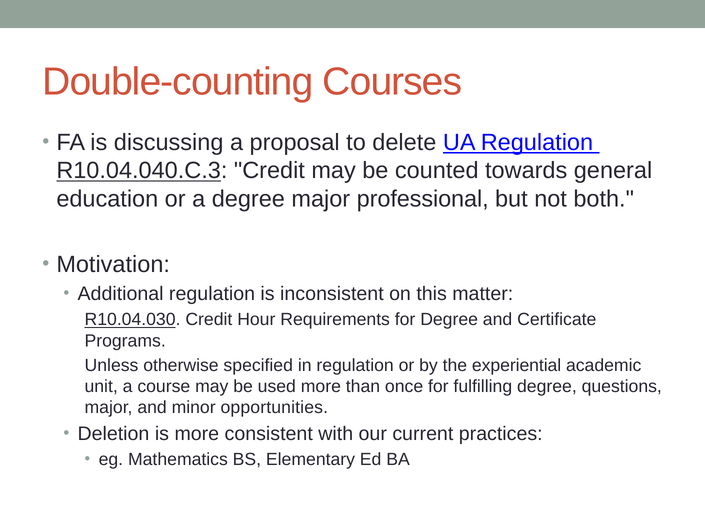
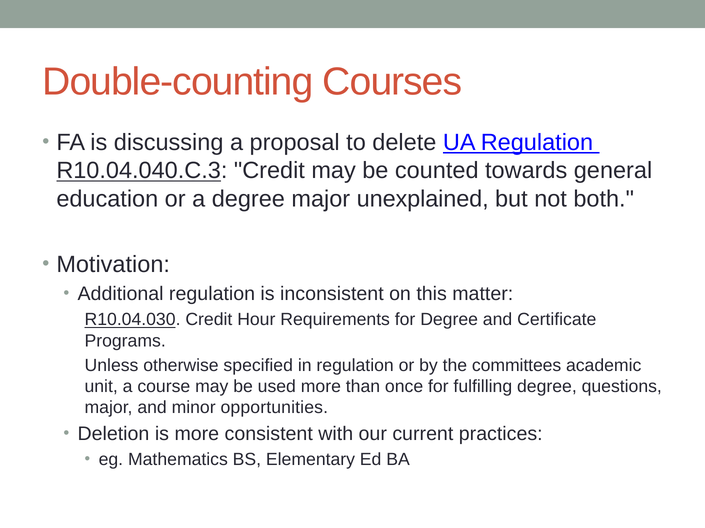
professional: professional -> unexplained (423, 199)
experiential: experiential -> committees (517, 366)
